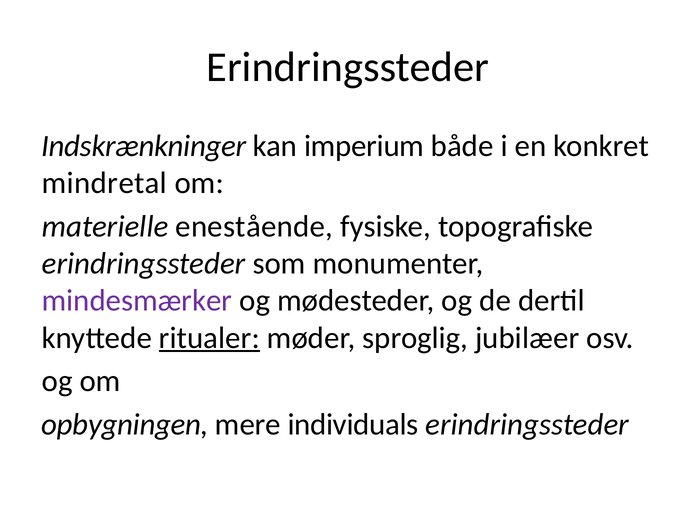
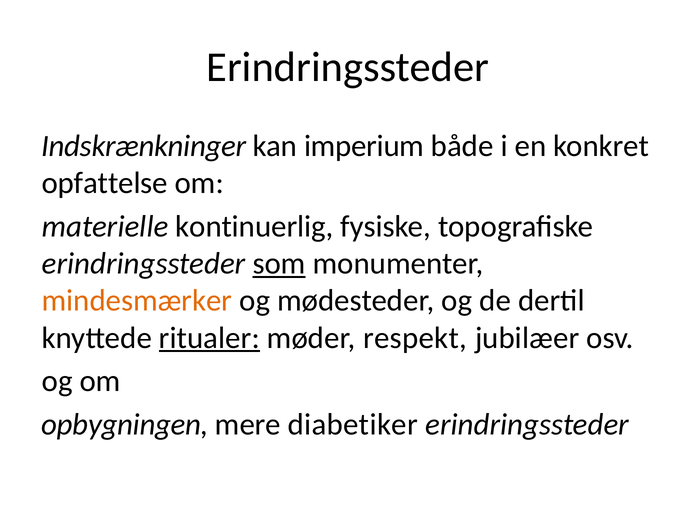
mindretal: mindretal -> opfattelse (105, 183)
enestående: enestående -> kontinuerlig (254, 226)
som underline: none -> present (279, 264)
mindesmærker colour: purple -> orange (137, 301)
sproglig: sproglig -> respekt (415, 338)
individuals: individuals -> diabetiker (353, 424)
